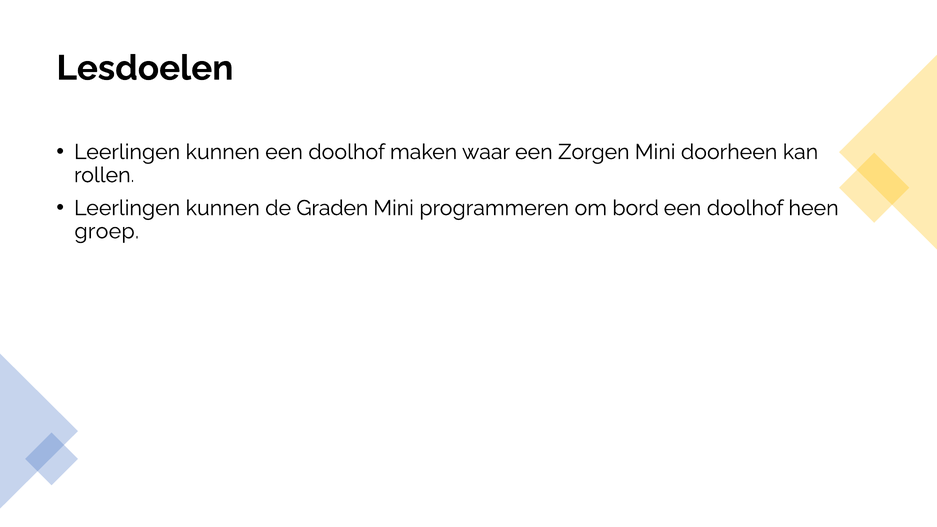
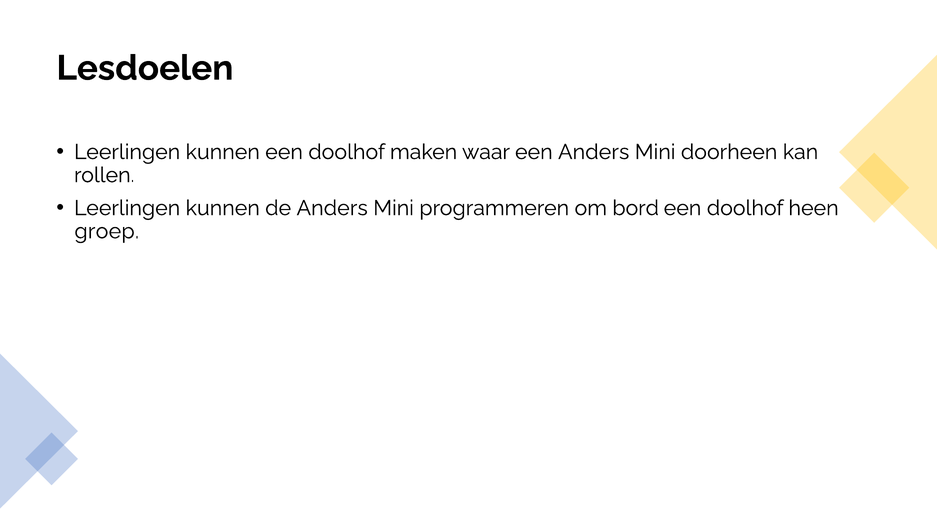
een Zorgen: Zorgen -> Anders (594, 152)
de Graden: Graden -> Anders (332, 208)
